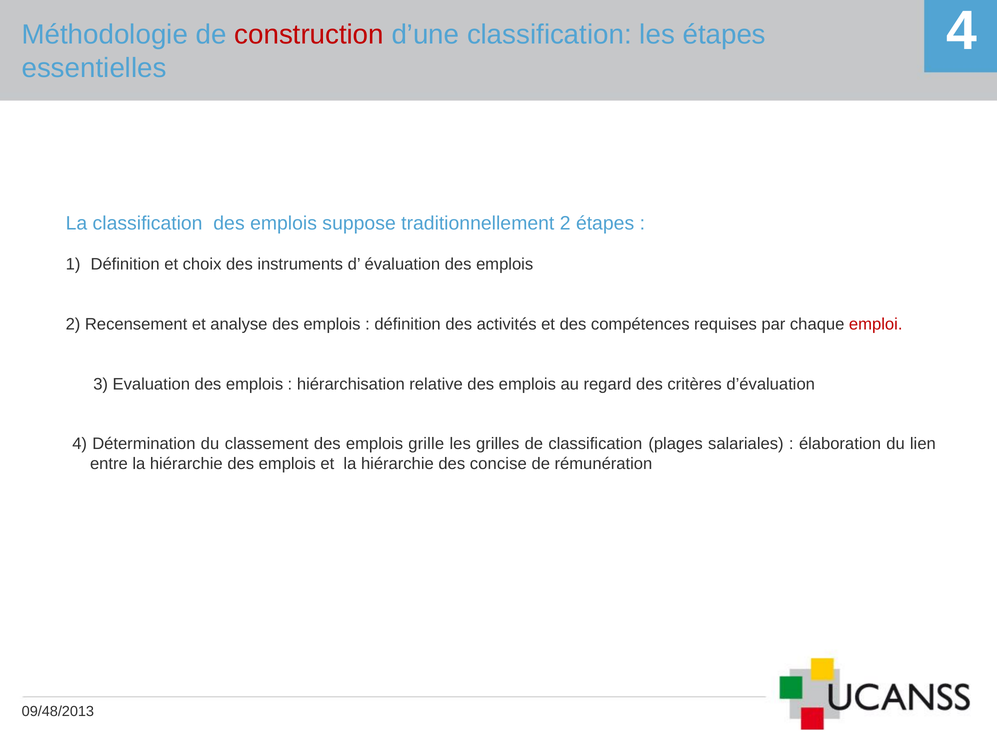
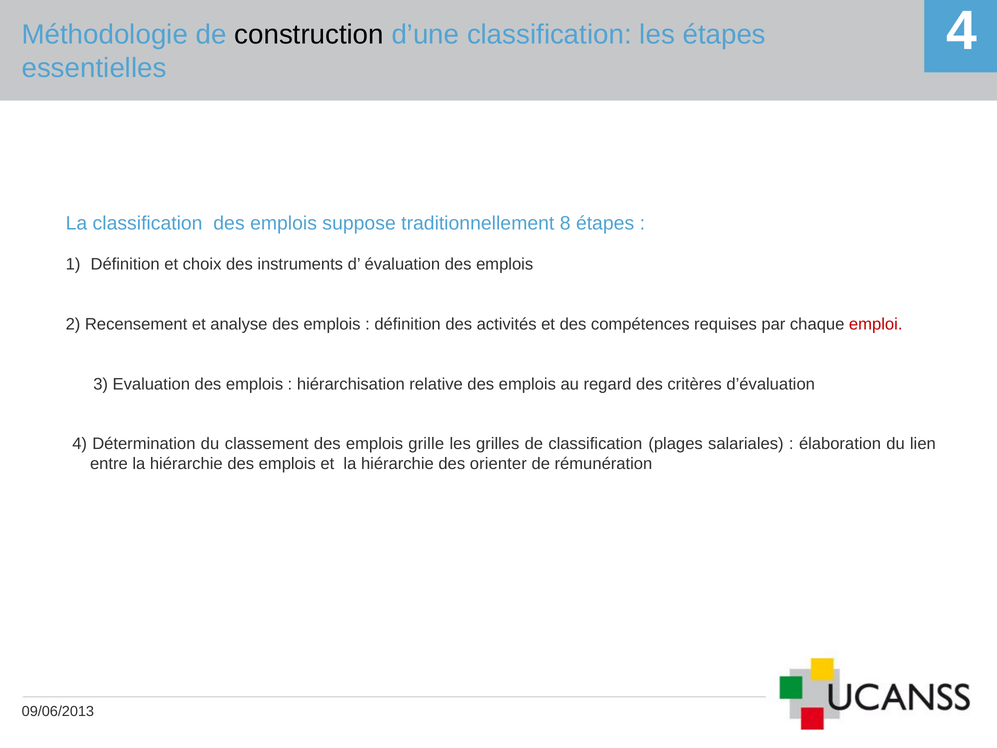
construction colour: red -> black (309, 35)
traditionnellement 2: 2 -> 8 (565, 223)
concise: concise -> orienter (498, 464)
09/48/2013: 09/48/2013 -> 09/06/2013 (58, 711)
